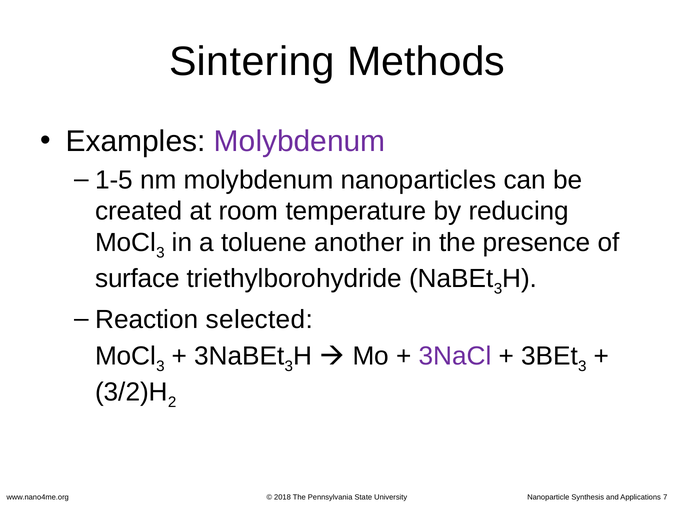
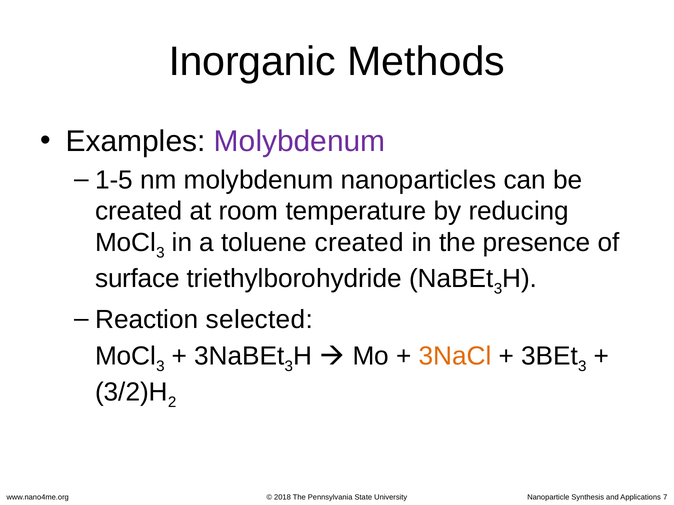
Sintering: Sintering -> Inorganic (252, 62)
toluene another: another -> created (359, 243)
3NaCl colour: purple -> orange (455, 357)
